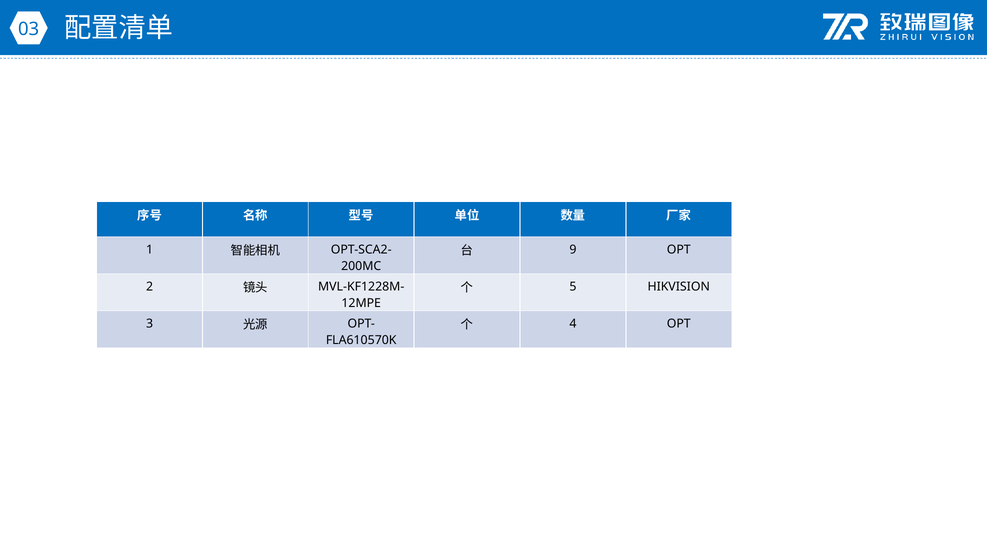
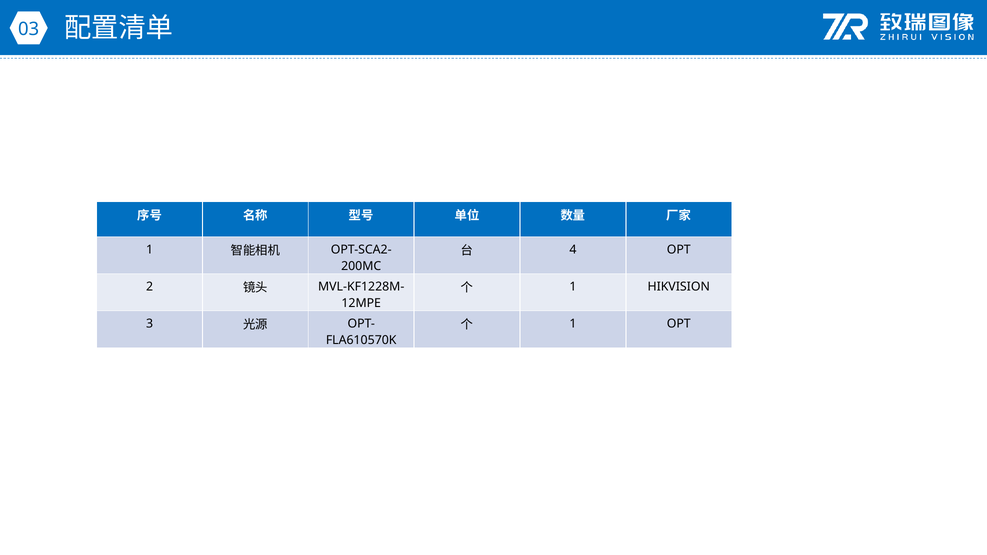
9: 9 -> 4 (573, 250)
5: 5 -> 1 (573, 287)
4: 4 -> 1 (573, 324)
